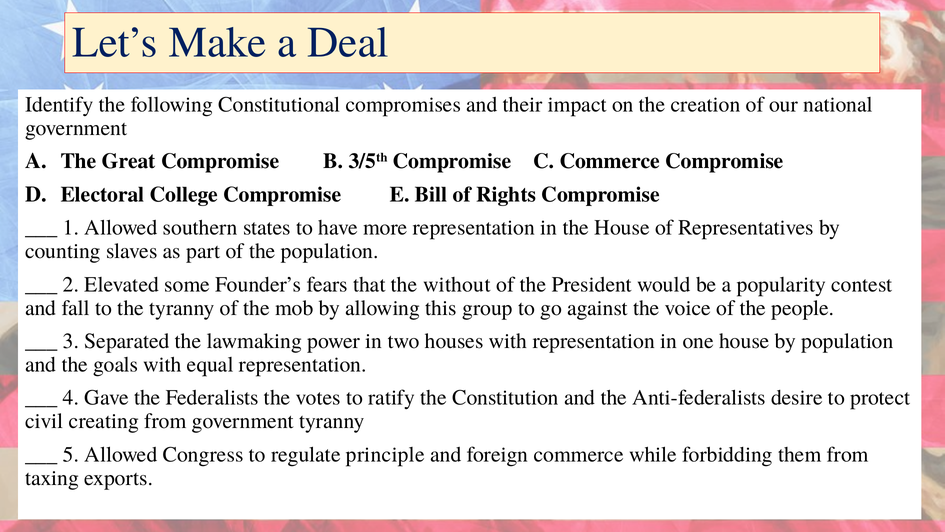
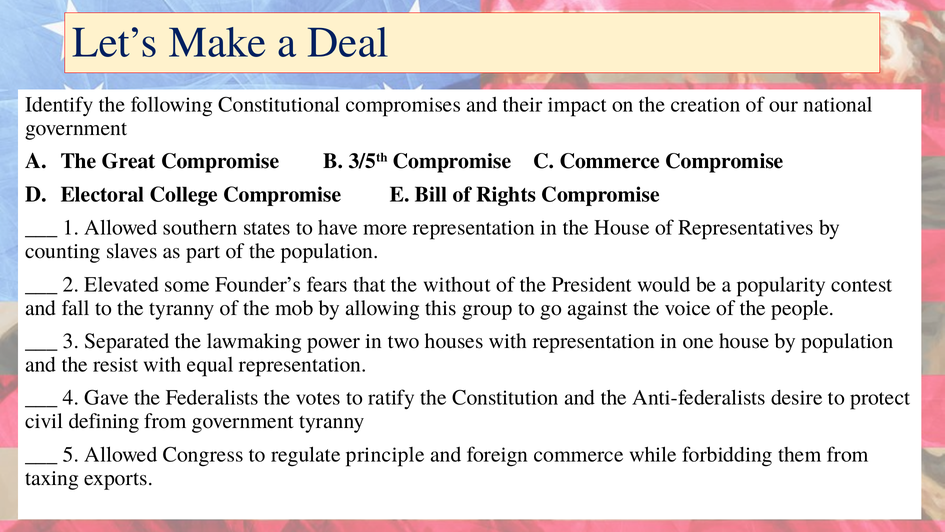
goals: goals -> resist (116, 364)
creating: creating -> defining (104, 421)
